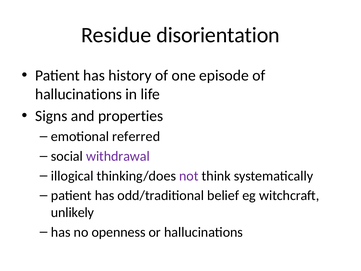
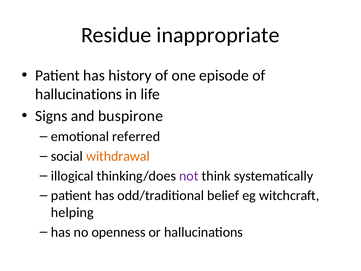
disorientation: disorientation -> inappropriate (218, 35)
properties: properties -> buspirone (131, 116)
withdrawal colour: purple -> orange (118, 156)
unlikely: unlikely -> helping (72, 212)
